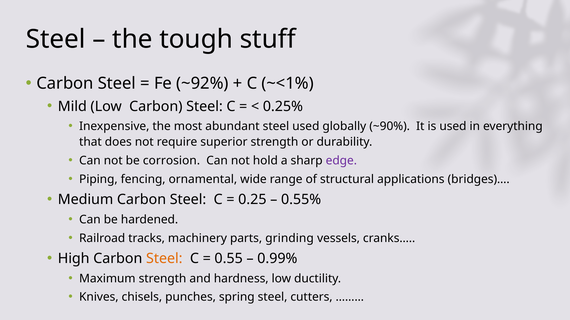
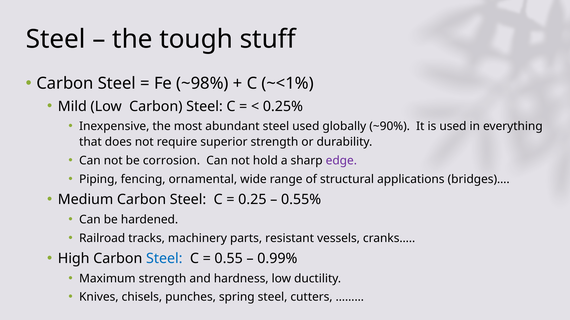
~92%: ~92% -> ~98% (202, 84)
grinding: grinding -> resistant (290, 239)
Steel colour: orange -> blue (164, 259)
